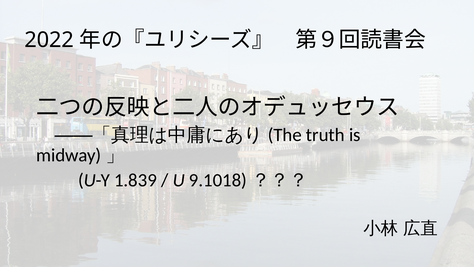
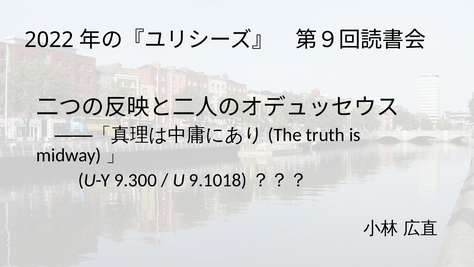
1.839: 1.839 -> 9.300 (135, 180)
